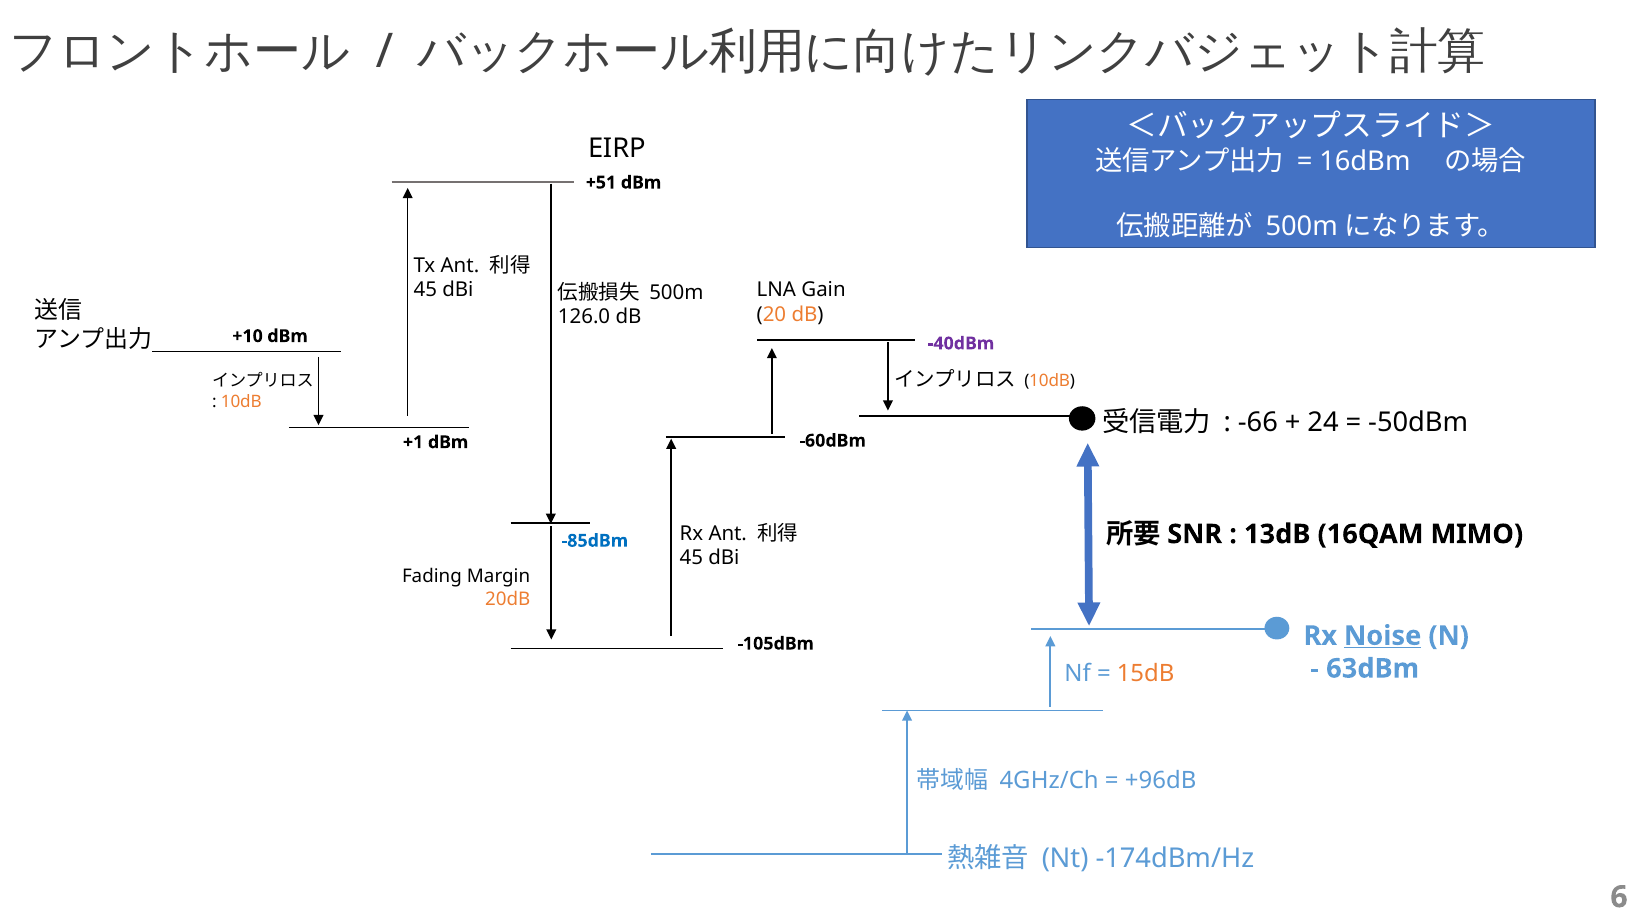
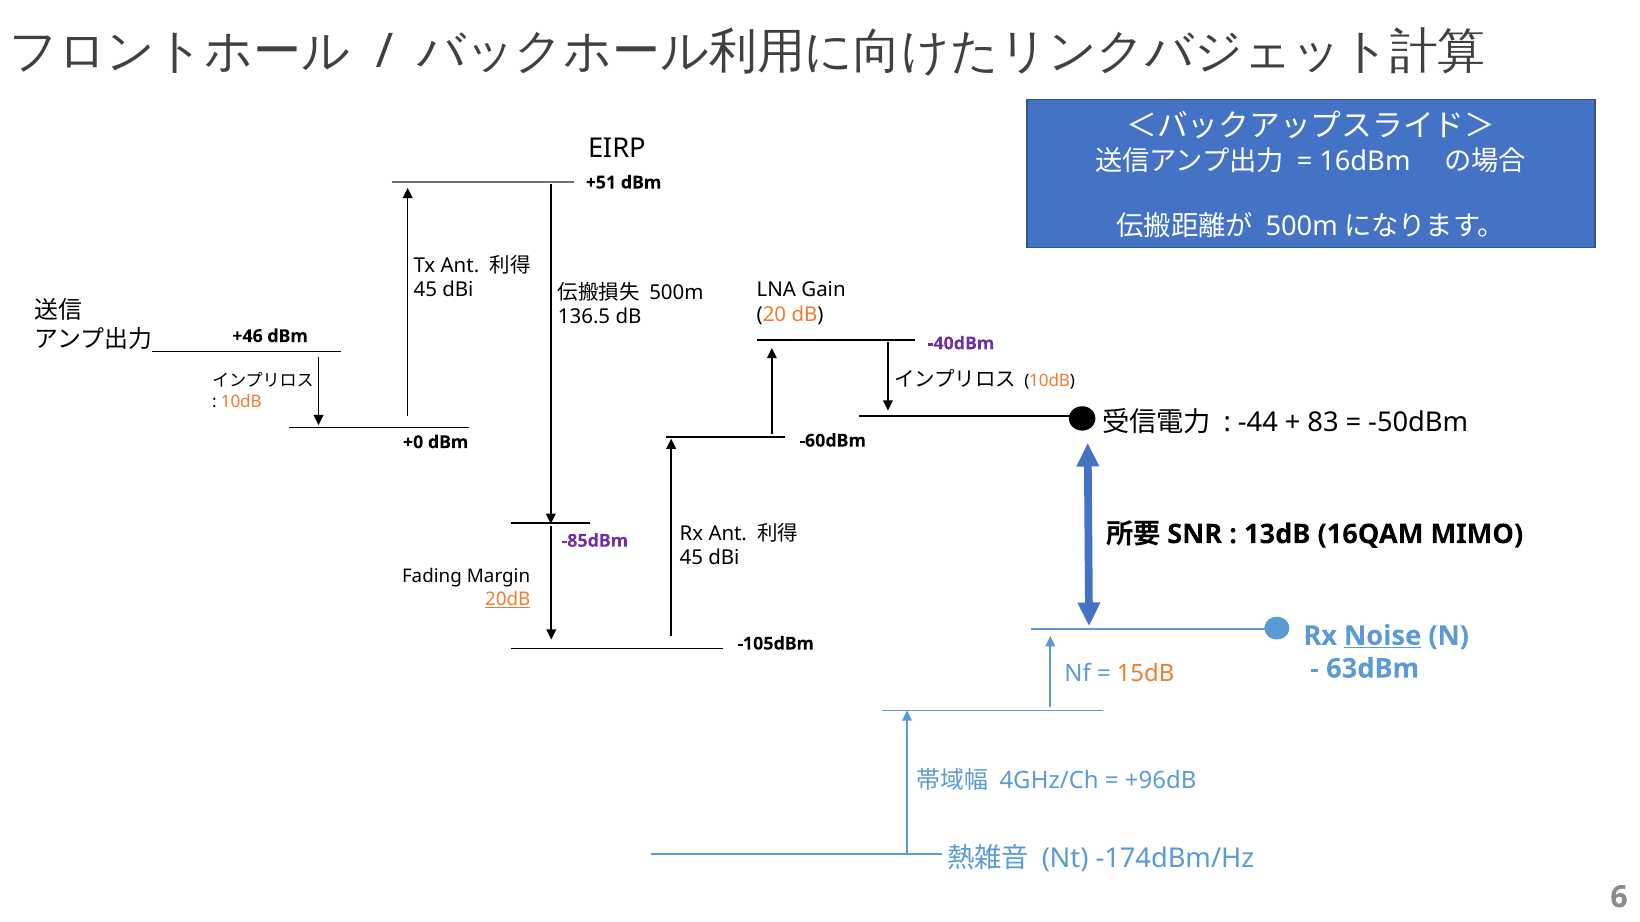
126.0: 126.0 -> 136.5 (584, 317)
+10: +10 -> +46 (248, 336)
-66: -66 -> -44 (1258, 422)
24: 24 -> 83 (1323, 422)
+1: +1 -> +0 (413, 443)
-85dBm colour: blue -> purple (595, 541)
20dB underline: none -> present (508, 599)
